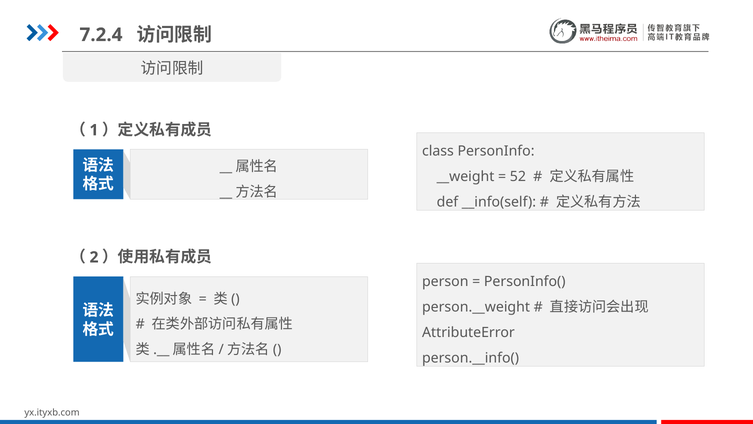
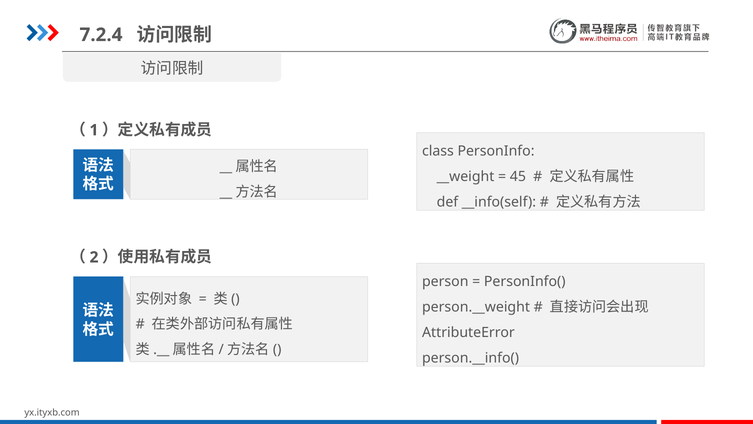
52: 52 -> 45 (518, 176)
